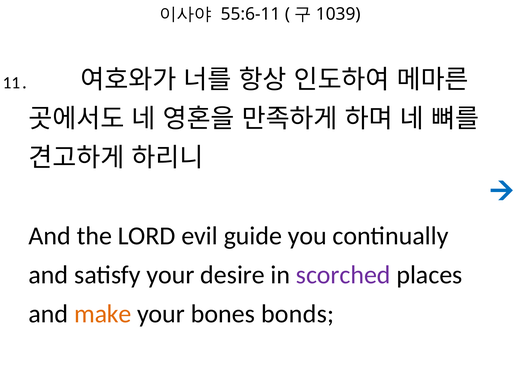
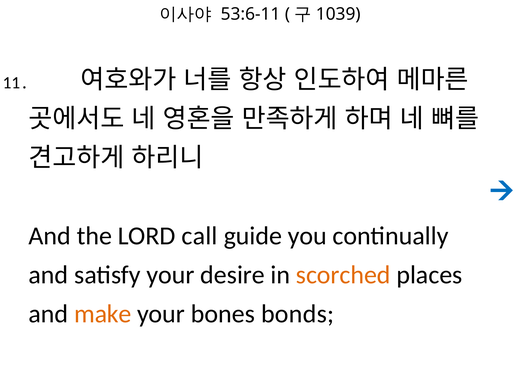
55:6-11: 55:6-11 -> 53:6-11 (251, 14)
evil: evil -> call (199, 236)
scorched colour: purple -> orange (343, 275)
